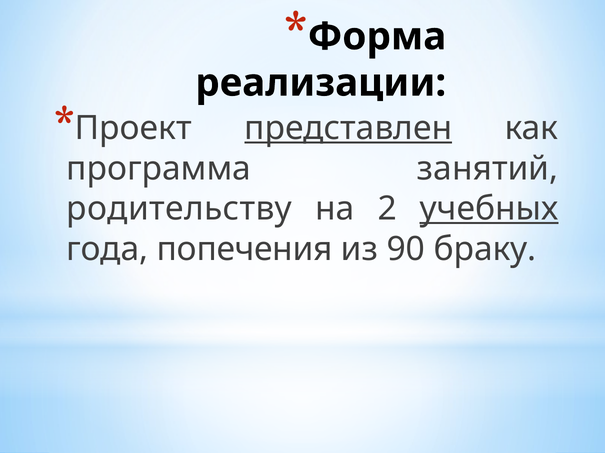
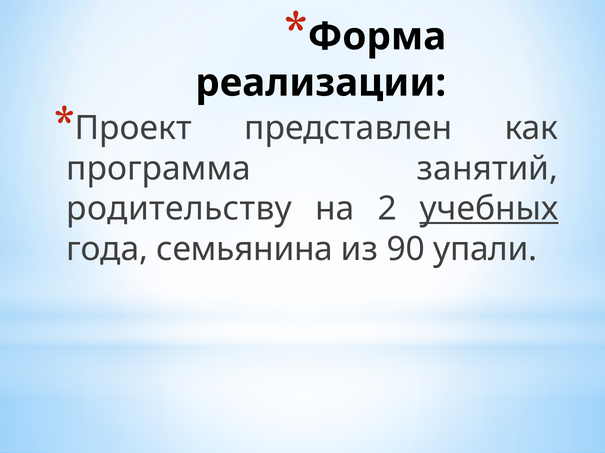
представлен underline: present -> none (348, 129)
попечения: попечения -> семьянина (245, 249)
браку: браку -> упали (485, 249)
